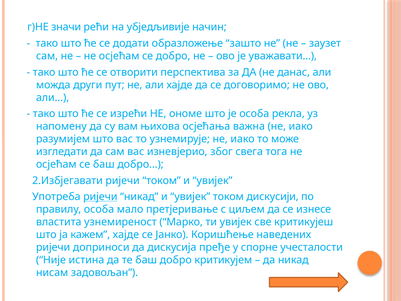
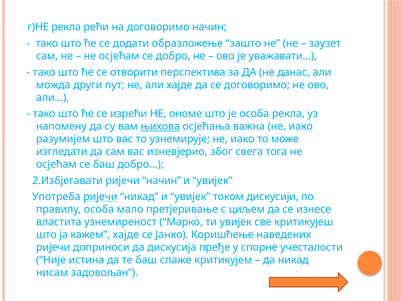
г)НЕ значи: значи -> рекла (66, 27)
на убједљивије: убједљивије -> договоримо (158, 27)
њихова underline: none -> present (160, 126)
ријечи током: током -> начин (162, 180)
те баш добро: добро -> слаже (176, 260)
